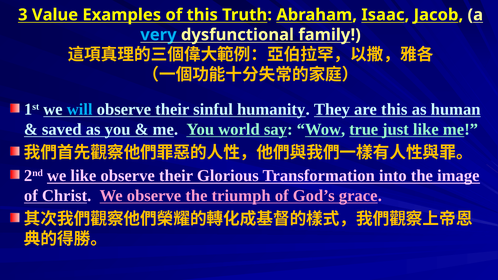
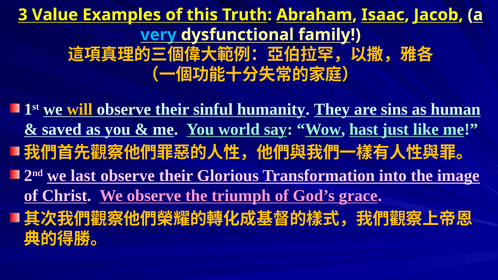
will colour: light blue -> yellow (80, 109)
are this: this -> sins (394, 109)
true: true -> hast (364, 129)
we like: like -> last (83, 176)
